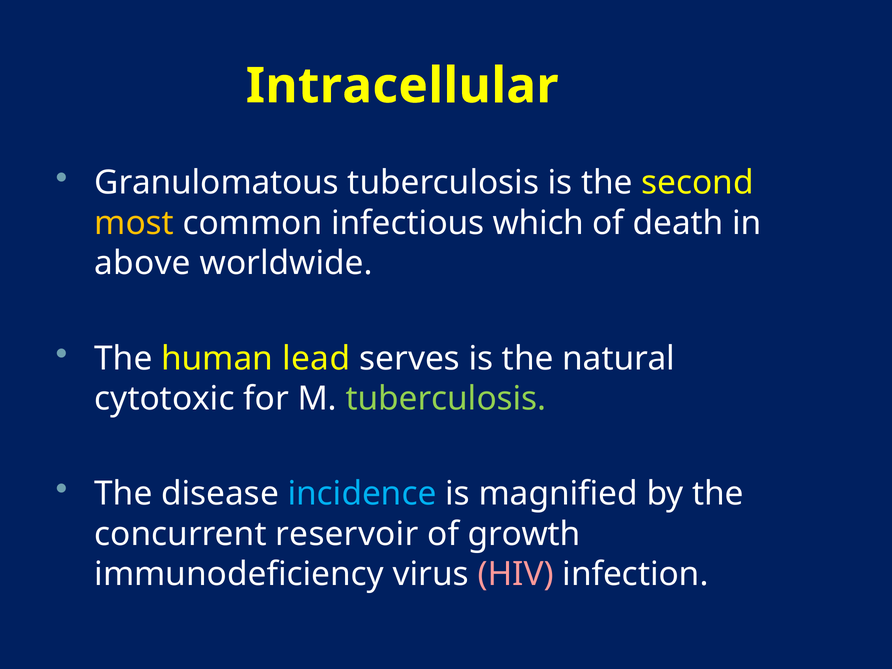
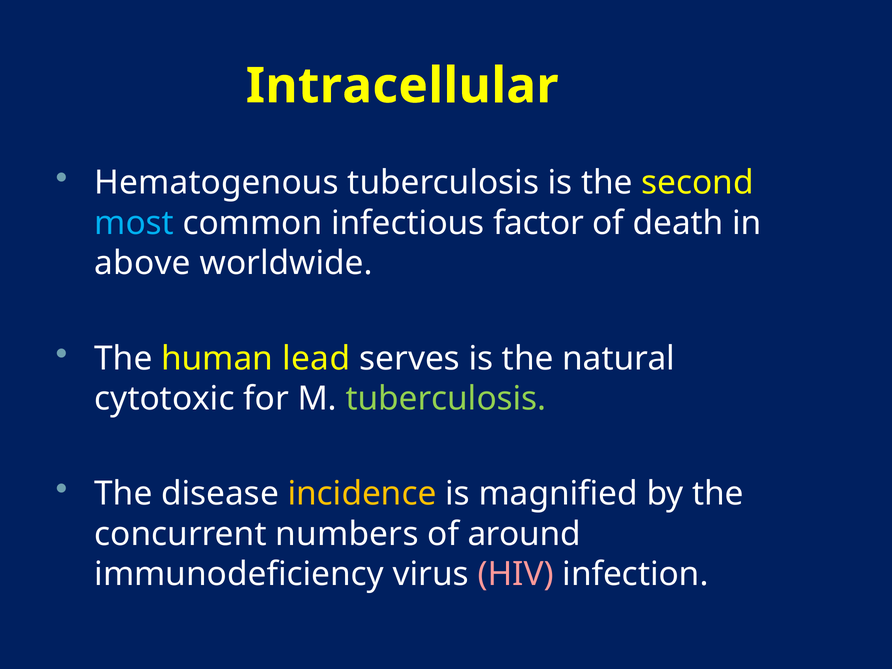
Granulomatous: Granulomatous -> Hematogenous (217, 183)
most colour: yellow -> light blue (134, 223)
which: which -> factor (538, 223)
incidence colour: light blue -> yellow (362, 494)
reservoir: reservoir -> numbers (347, 534)
growth: growth -> around (524, 534)
